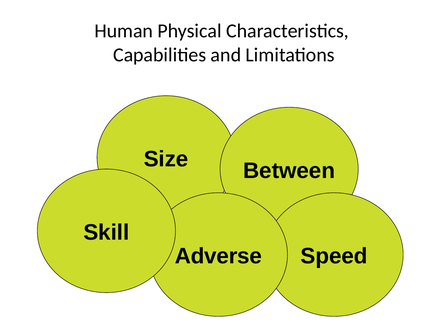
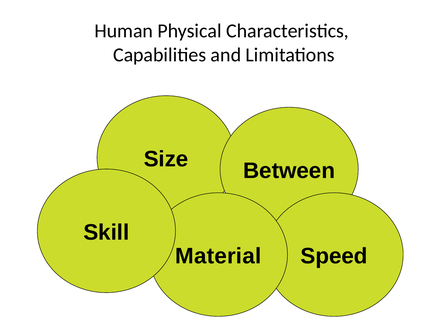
Adverse: Adverse -> Material (218, 256)
